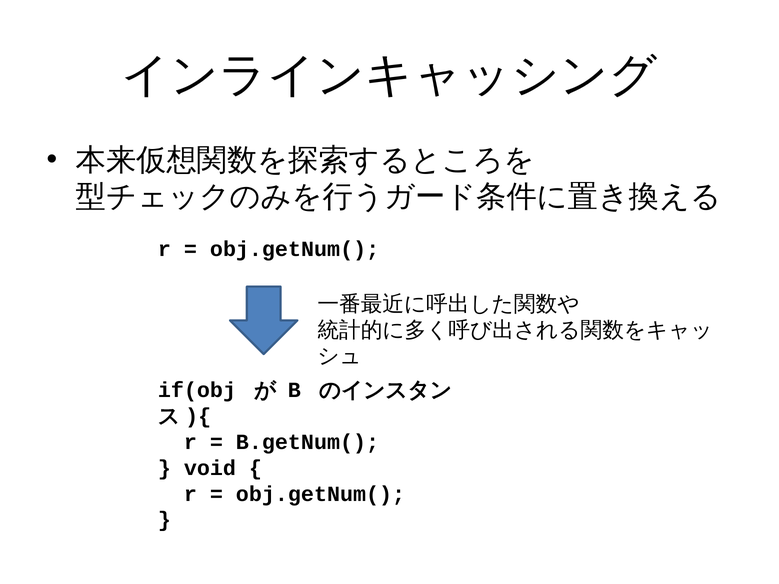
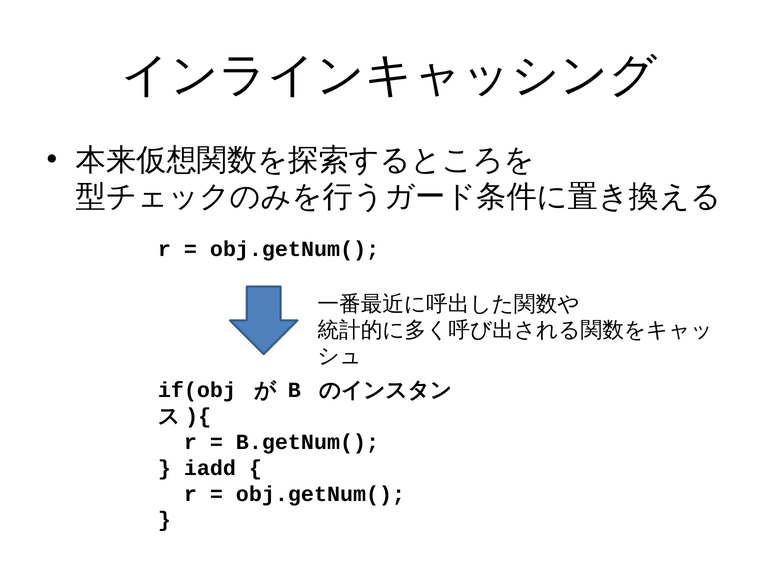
void: void -> iadd (210, 468)
